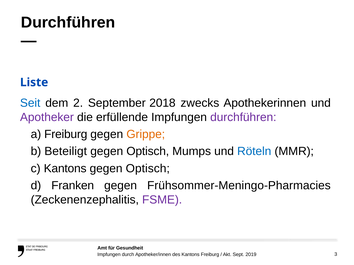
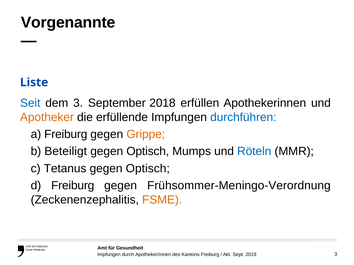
Durchführen: Durchführen -> Vorgenannte (68, 22)
dem 2: 2 -> 3 (78, 103)
zwecks: zwecks -> erfüllen (200, 103)
Apotheker colour: purple -> orange (47, 117)
durchführen colour: purple -> blue (243, 117)
c Kantons: Kantons -> Tetanus (65, 169)
d Franken: Franken -> Freiburg (73, 186)
Frühsommer-Meningo-Pharmacies: Frühsommer-Meningo-Pharmacies -> Frühsommer-Meningo-Verordnung (239, 186)
FSME colour: purple -> orange (162, 200)
